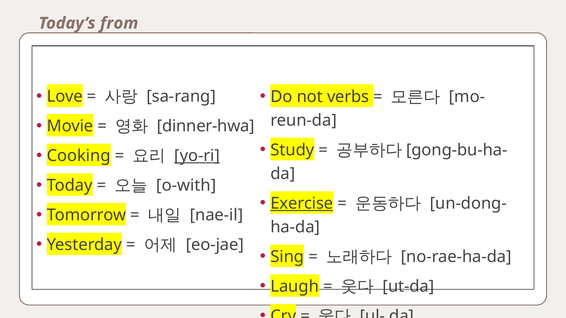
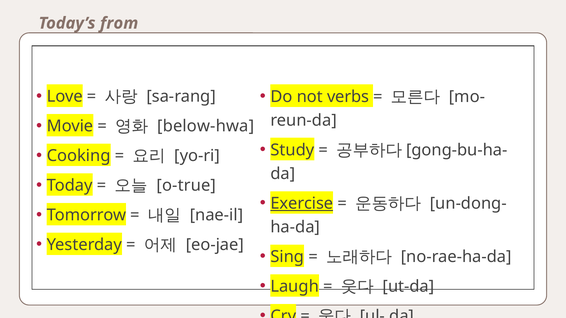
dinner-hwa: dinner-hwa -> below-hwa (206, 126)
yo-ri underline: present -> none (197, 156)
o-with: o-with -> o-true (186, 186)
